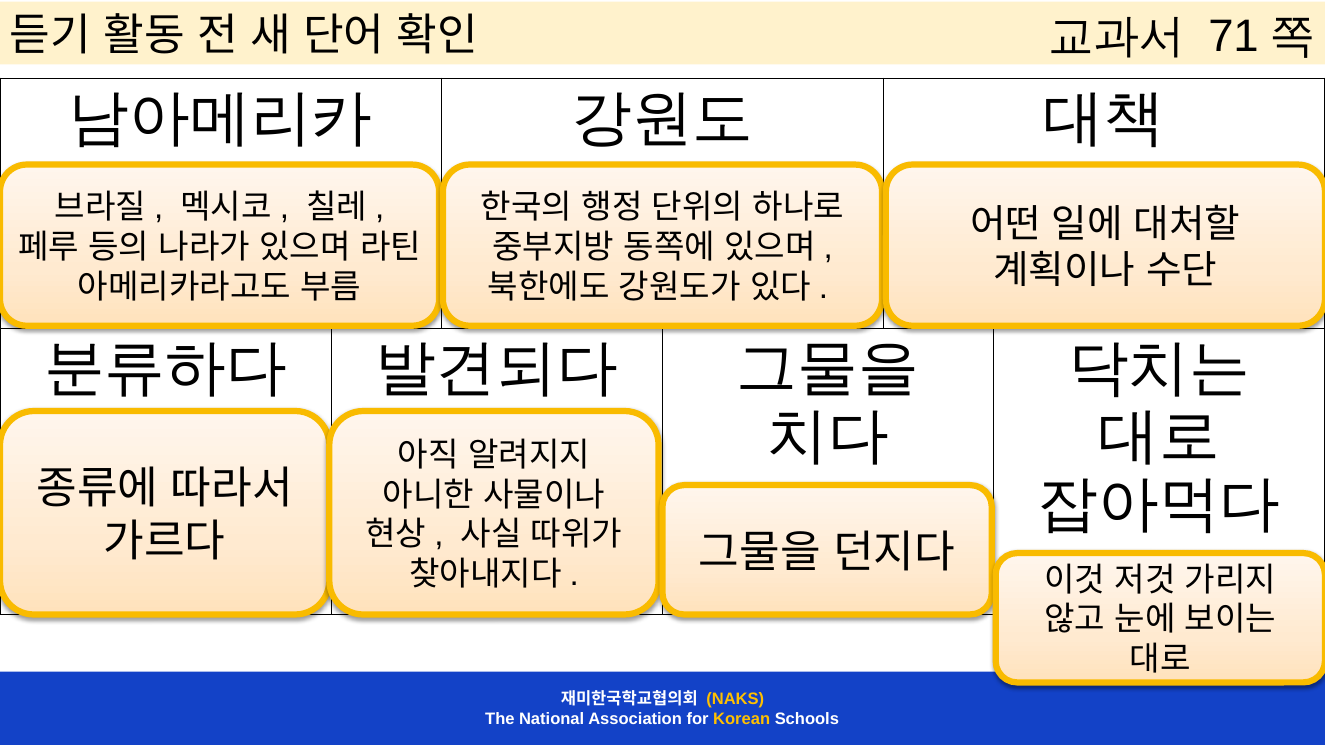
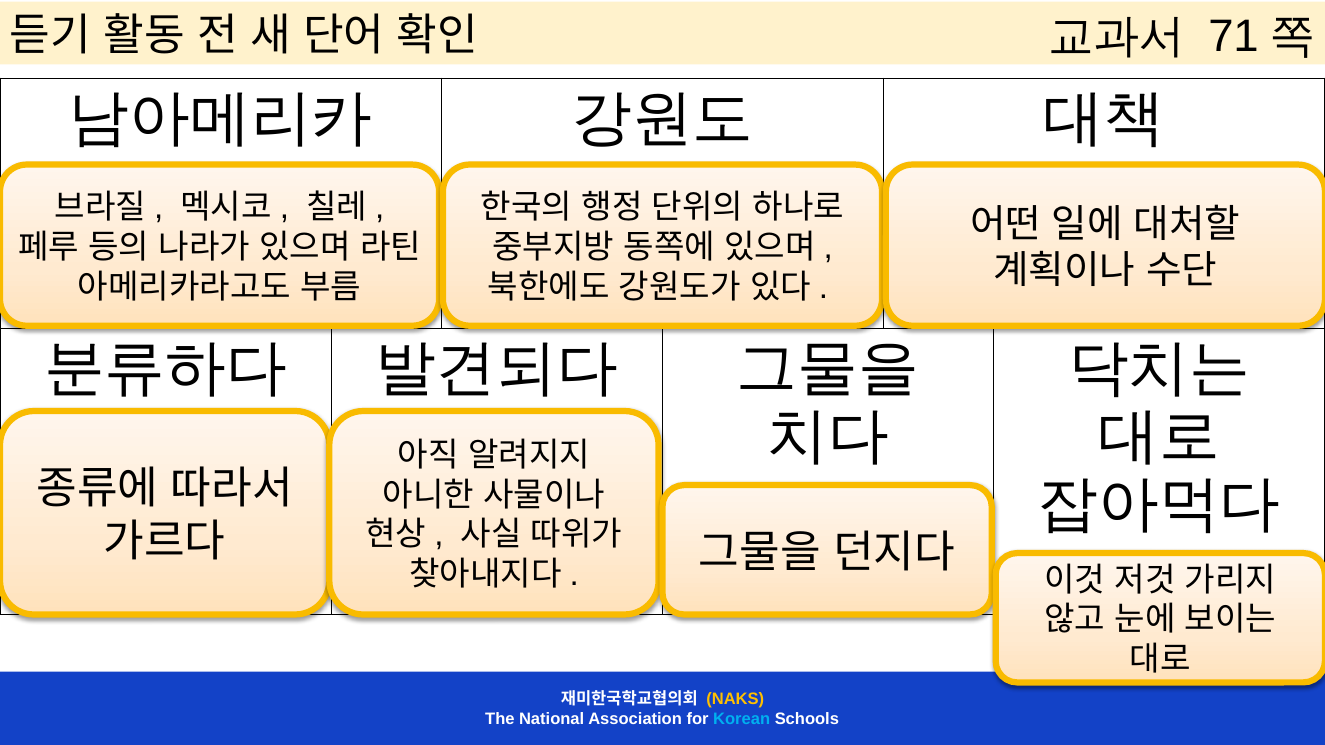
Korean colour: yellow -> light blue (742, 720)
